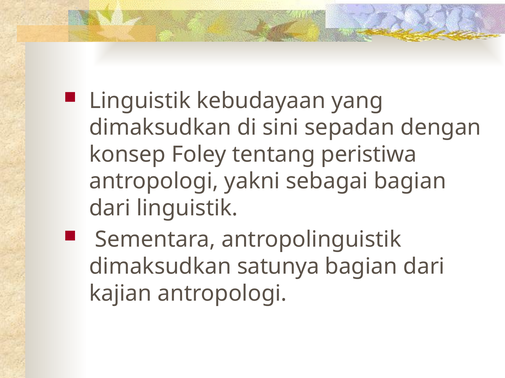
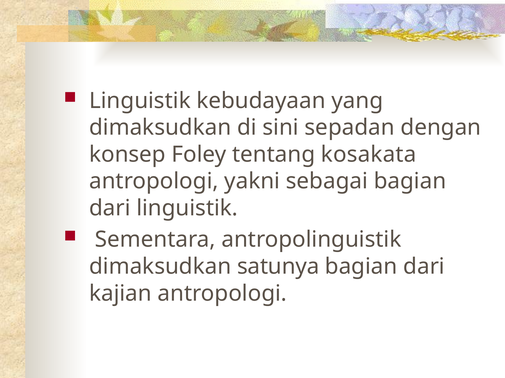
peristiwa: peristiwa -> kosakata (369, 155)
